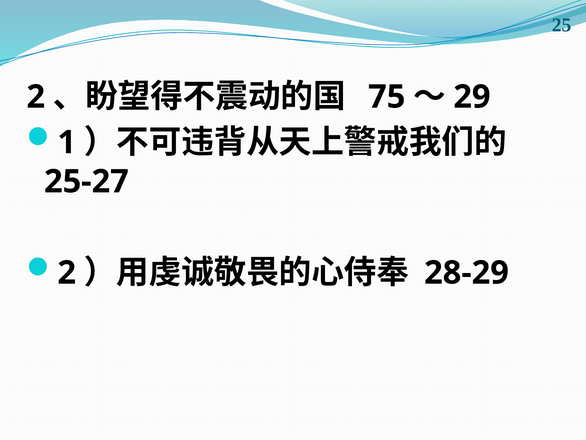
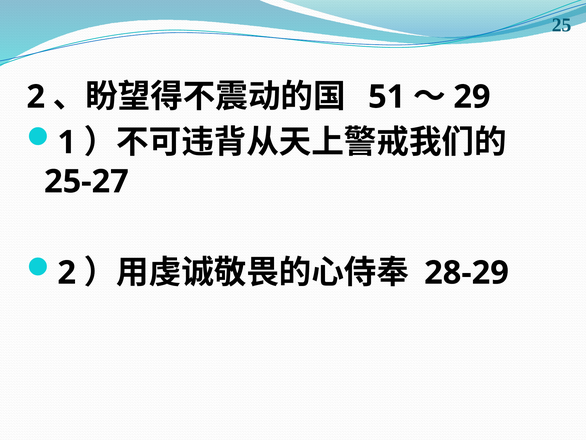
75: 75 -> 51 (387, 97)
